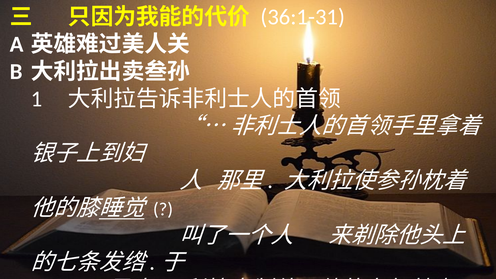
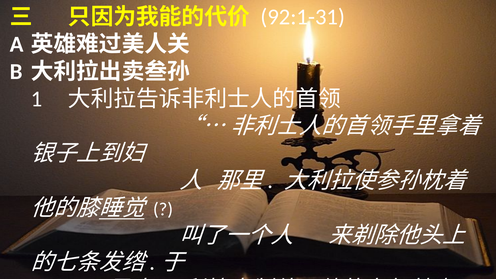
36:1-31: 36:1-31 -> 92:1-31 (303, 17)
